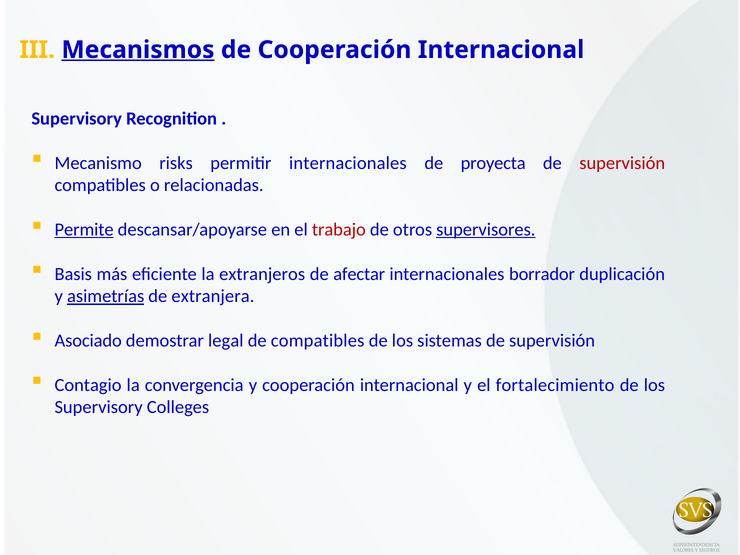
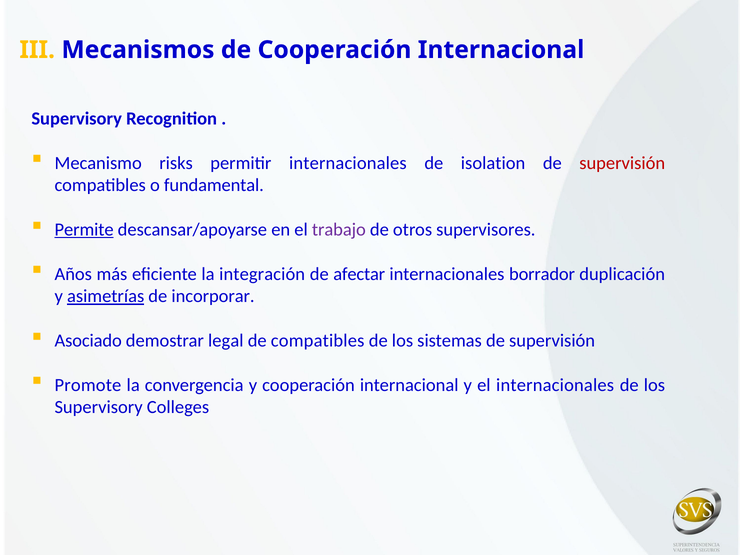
Mecanismos underline: present -> none (138, 50)
proyecta: proyecta -> isolation (493, 163)
relacionadas: relacionadas -> fundamental (214, 185)
trabajo colour: red -> purple (339, 230)
supervisores underline: present -> none (486, 230)
Basis: Basis -> Años (73, 274)
extranjeros: extranjeros -> integración (262, 274)
extranjera: extranjera -> incorporar (213, 296)
Contagio: Contagio -> Promote (88, 385)
el fortalecimiento: fortalecimiento -> internacionales (555, 385)
